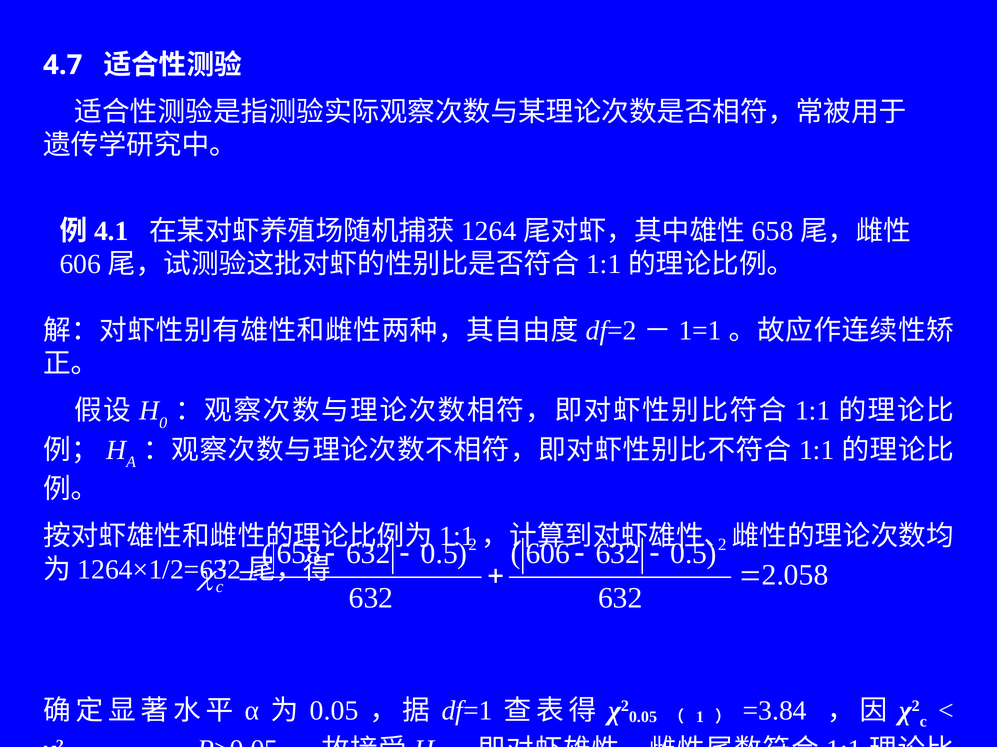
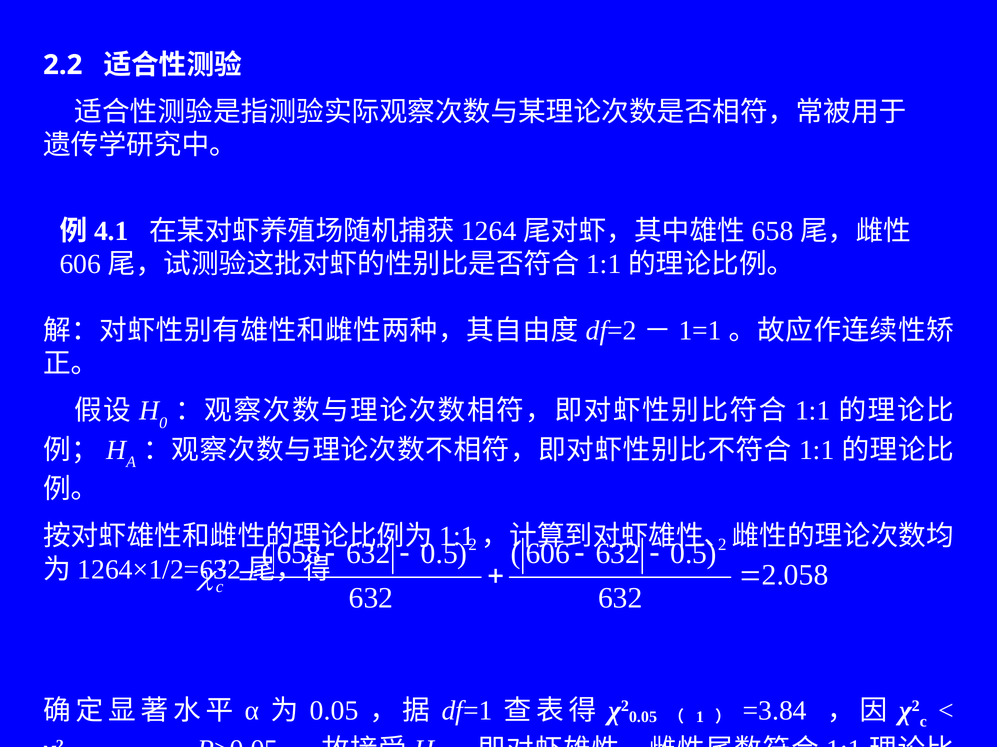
4.7: 4.7 -> 2.2 (63, 65)
